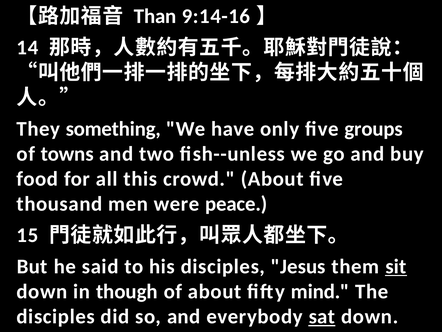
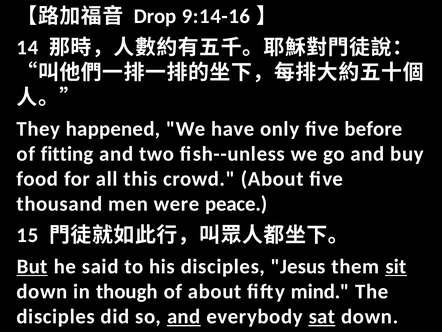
Than: Than -> Drop (155, 16)
something: something -> happened (113, 129)
groups: groups -> before (373, 129)
towns: towns -> fitting (67, 154)
But underline: none -> present (32, 266)
and underline: none -> present (184, 316)
